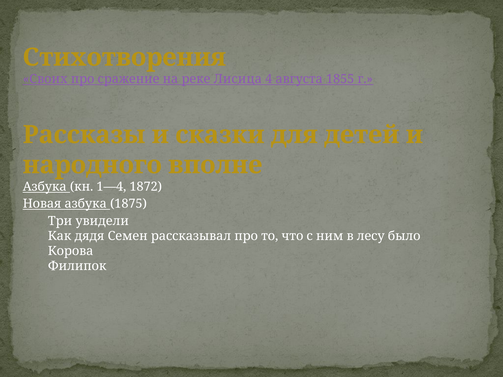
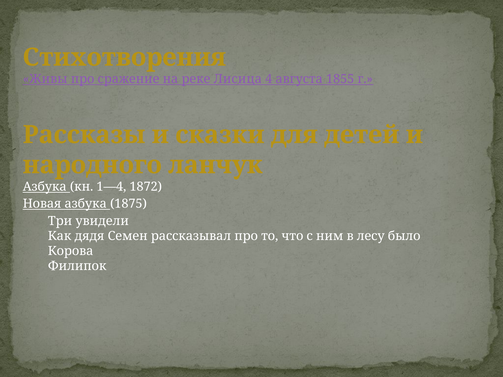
Своих: Своих -> Живы (45, 79)
вполне: вполне -> ланчук (215, 165)
